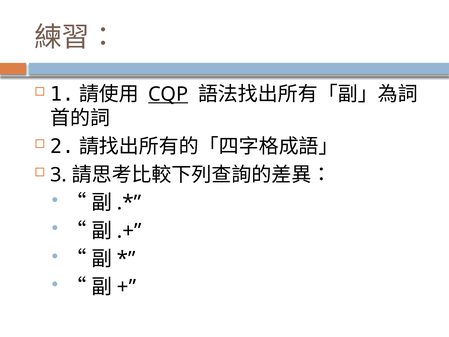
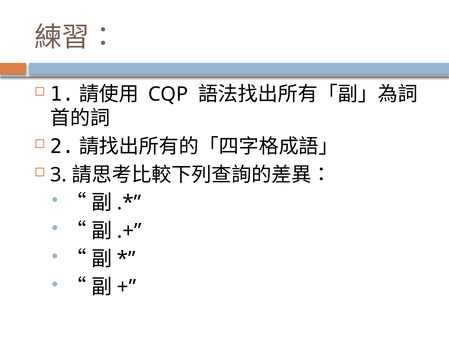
CQP underline: present -> none (168, 94)
